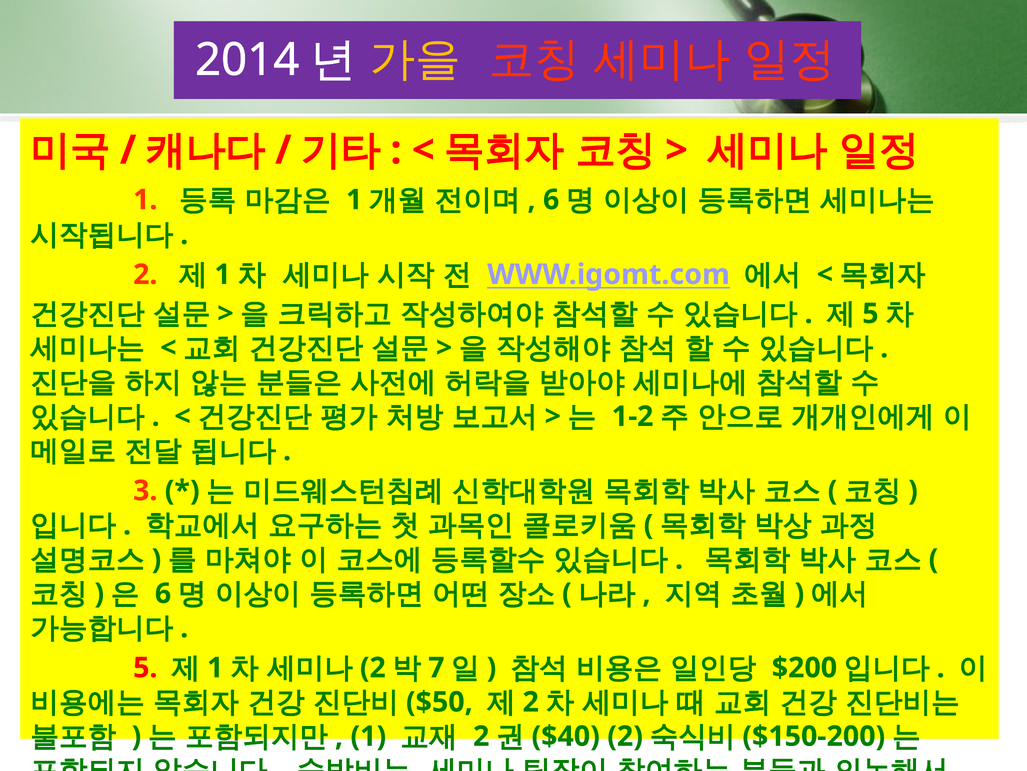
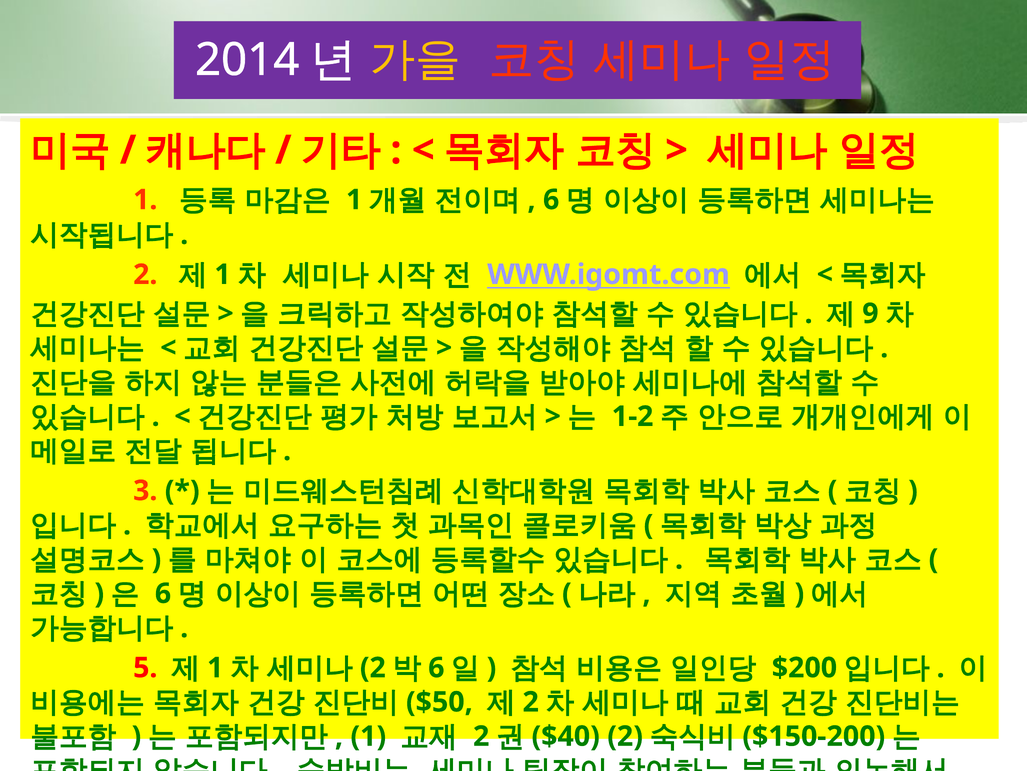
5: 5 -> 9 (870, 313)
7: 7 -> 6 (436, 667)
